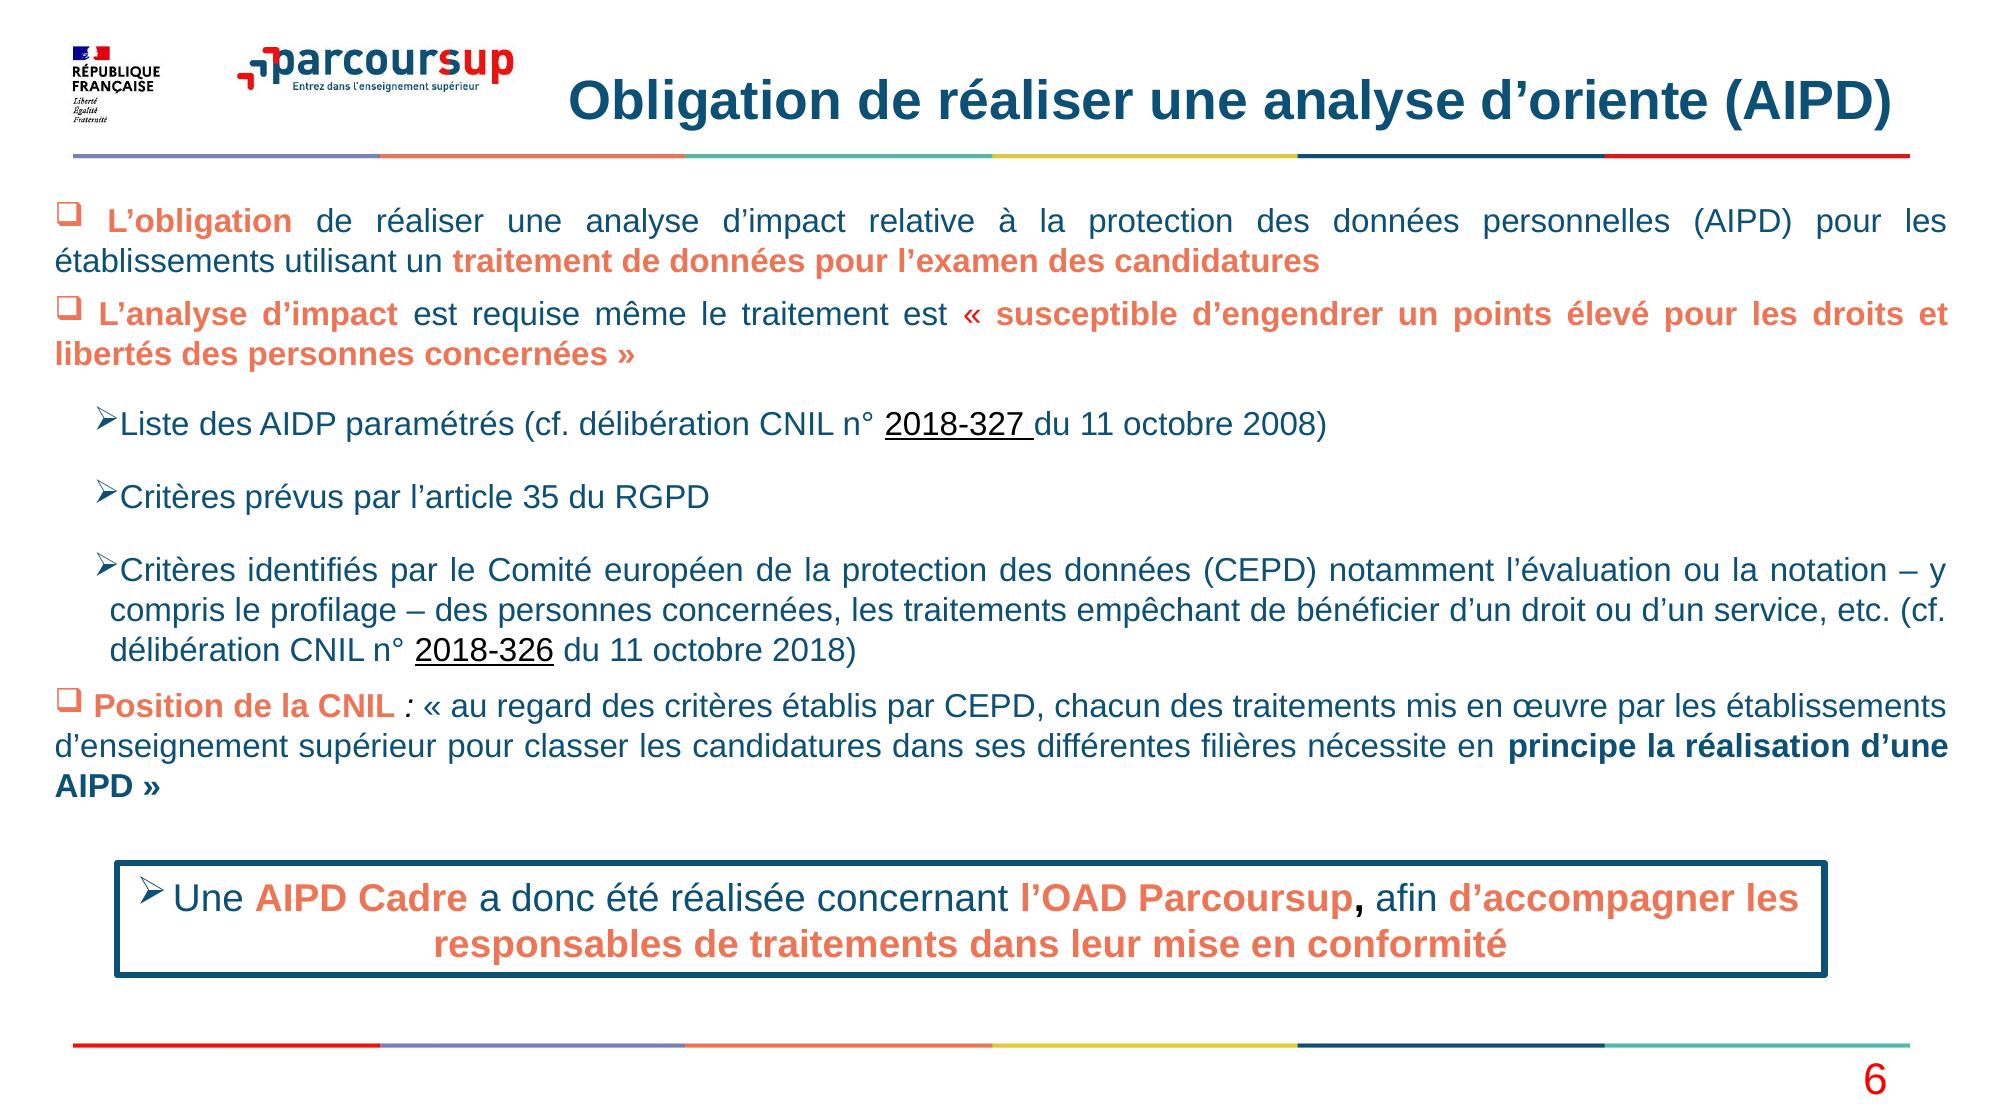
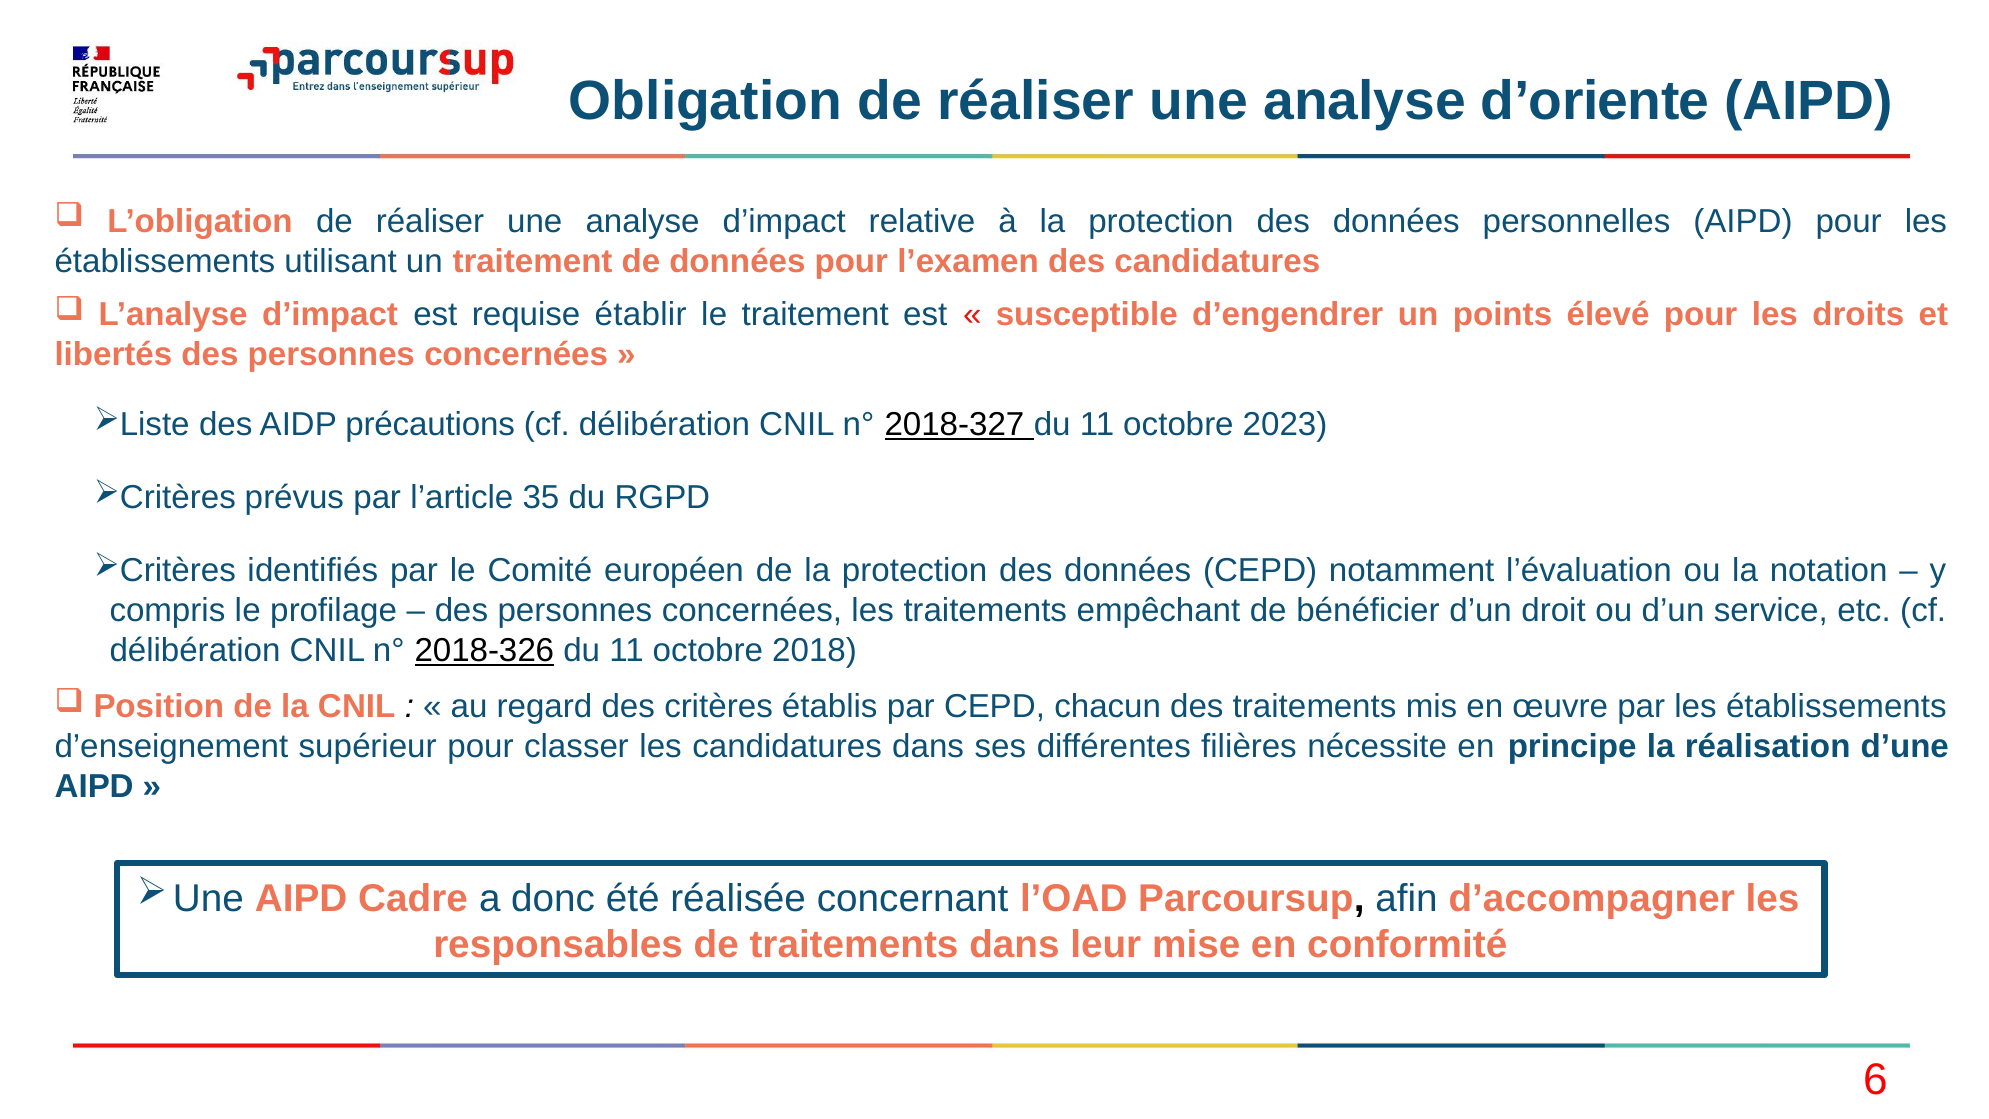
même: même -> établir (641, 315)
paramétrés: paramétrés -> précautions (430, 425)
2008: 2008 -> 2023 (1285, 425)
